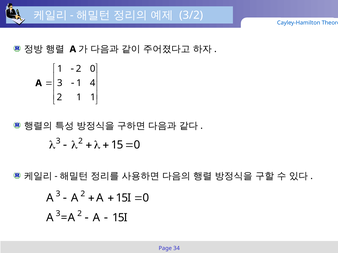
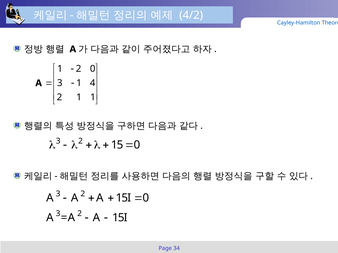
3/2: 3/2 -> 4/2 (191, 15)
